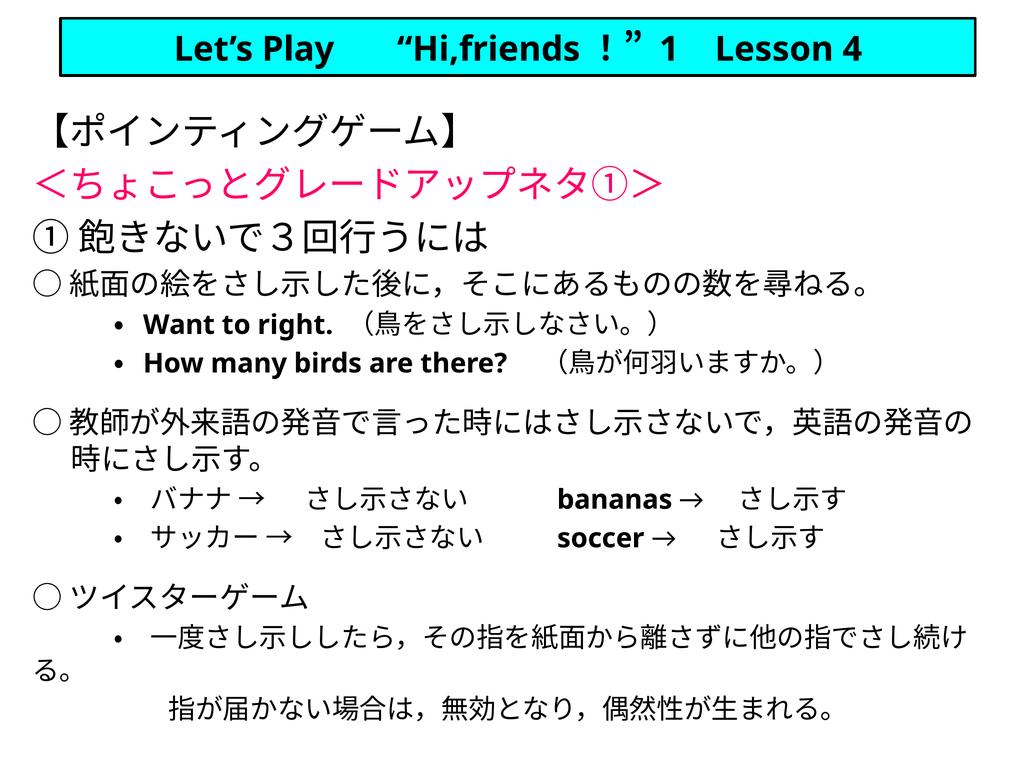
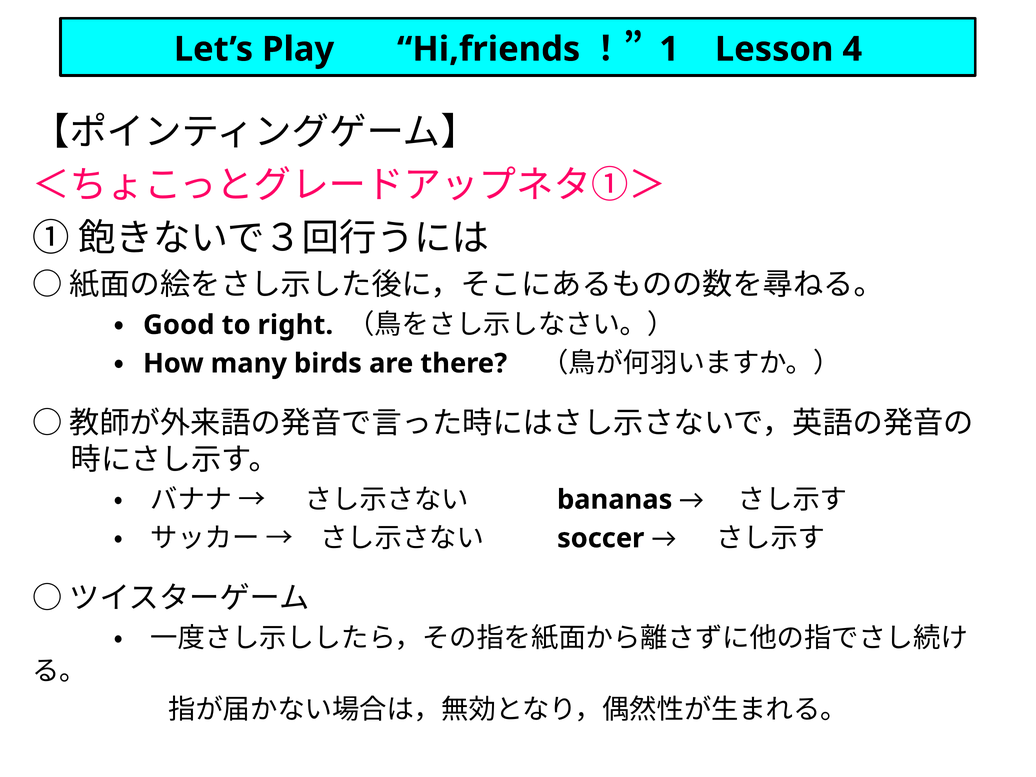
Want: Want -> Good (179, 325)
